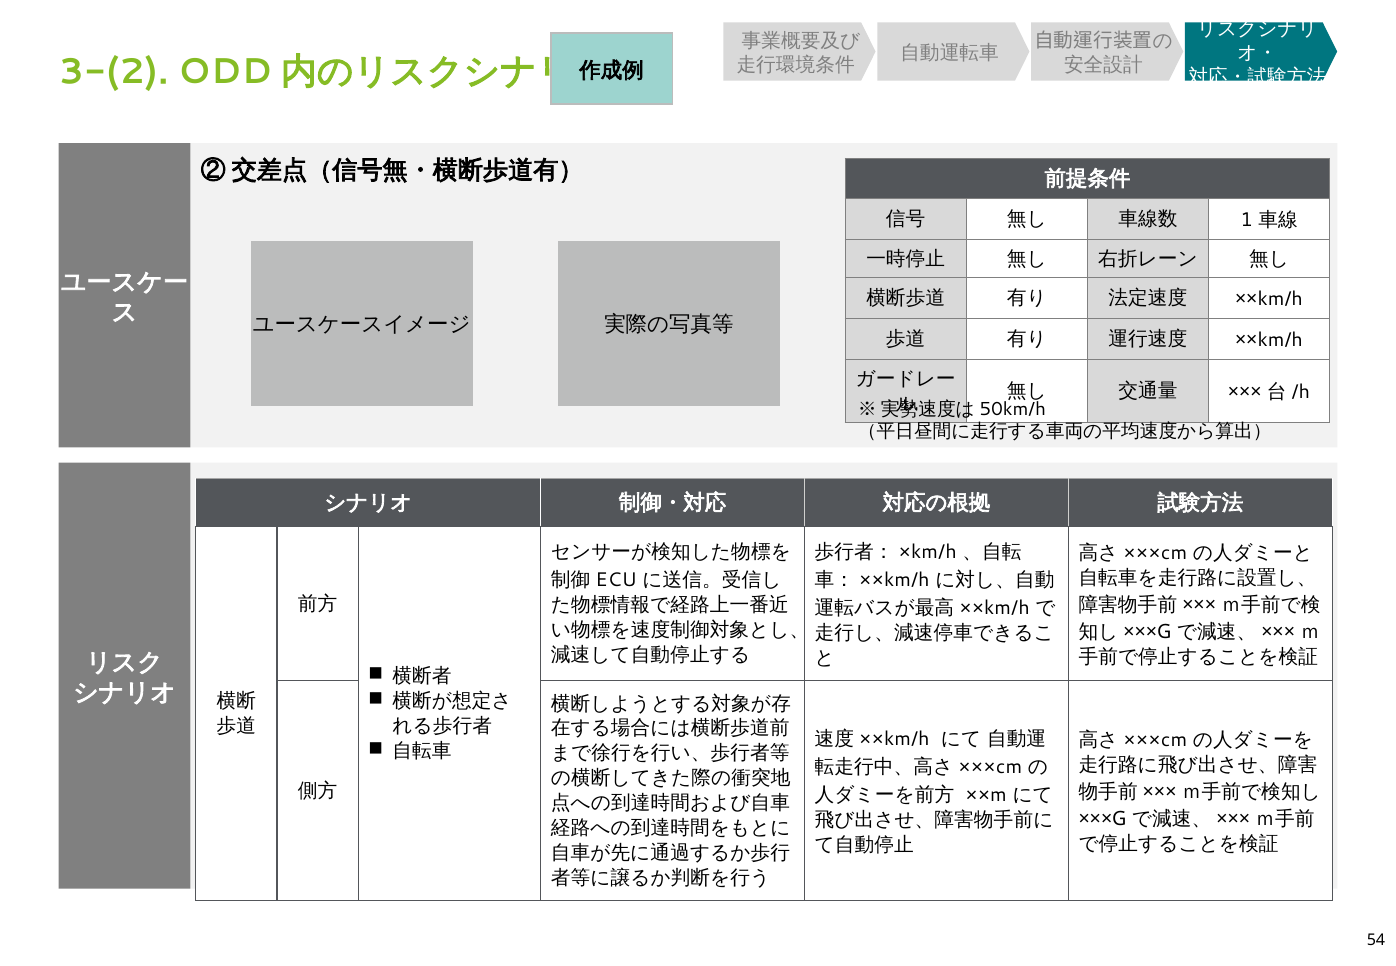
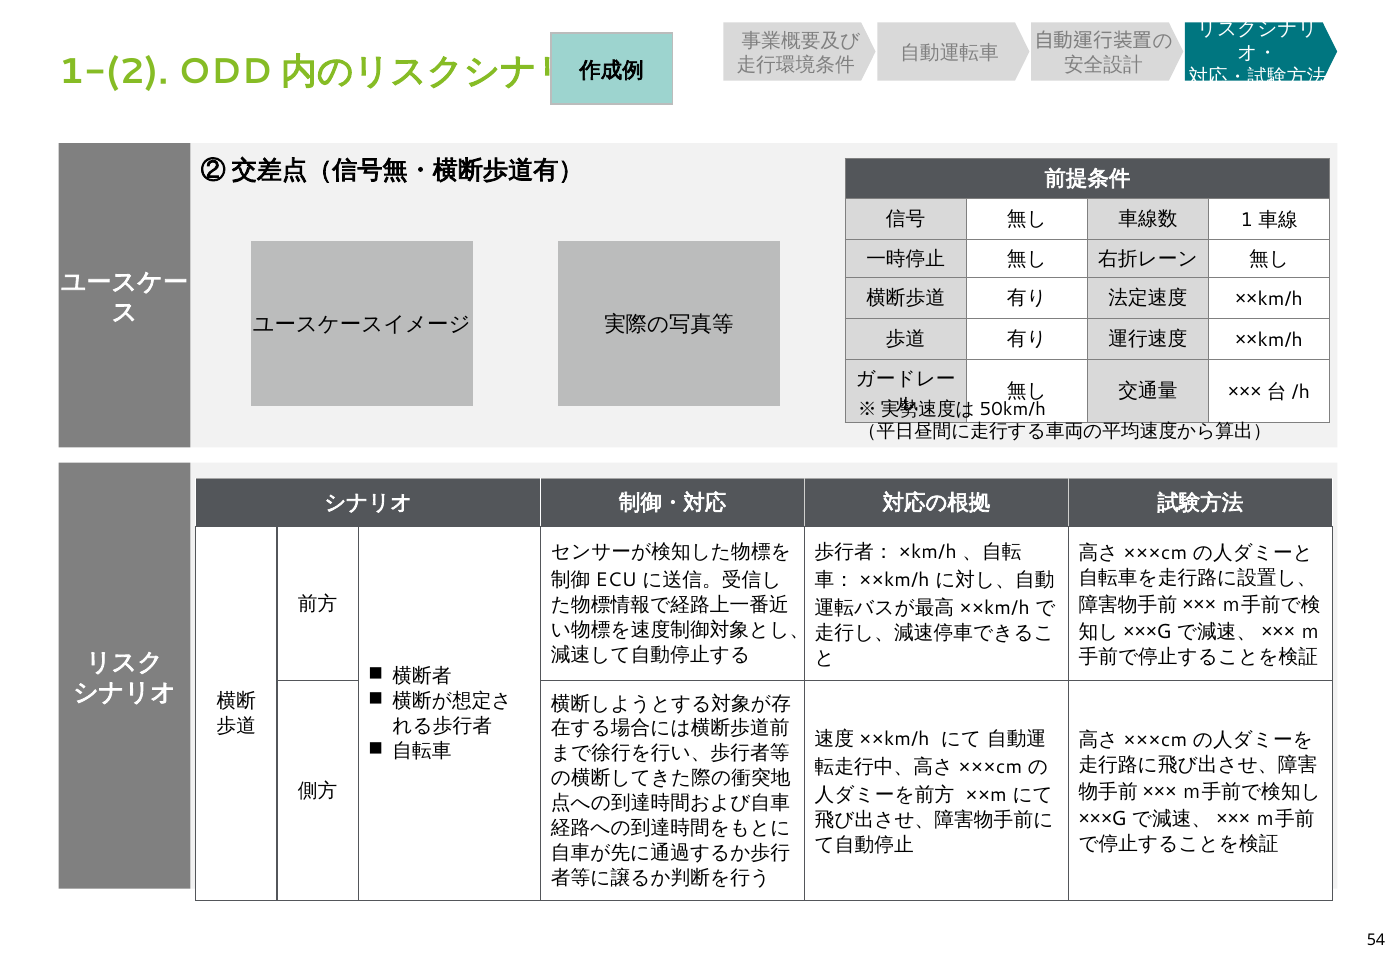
3-(2: 3-(2 -> 1-(2 (113, 71)
